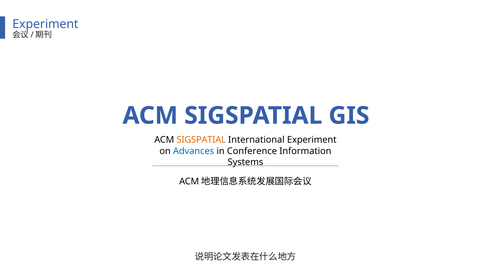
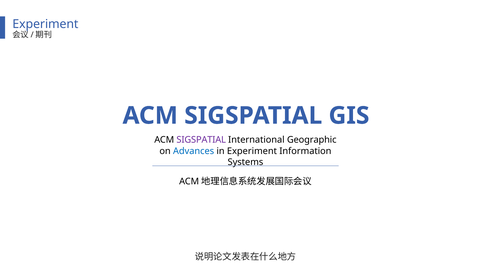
SIGSPATIAL colour: orange -> purple (201, 140)
International Experiment: Experiment -> Geographic (312, 140)
in Conference: Conference -> Experiment (252, 151)
